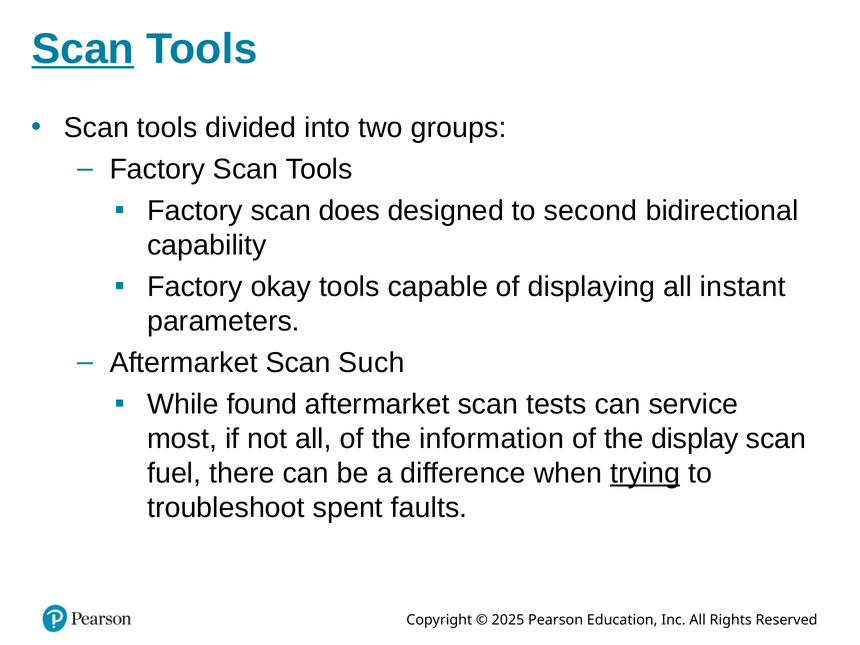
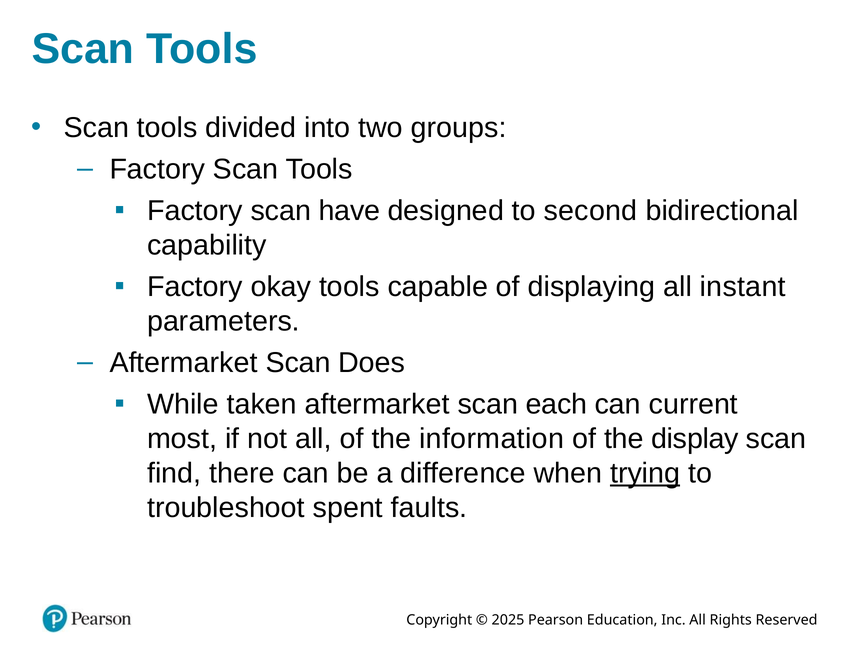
Scan underline: present -> none (83, 49)
does: does -> have (349, 211)
Such: Such -> Does (372, 363)
found: found -> taken (262, 404)
tests: tests -> each (556, 404)
service: service -> current (693, 404)
fuel: fuel -> find (174, 473)
